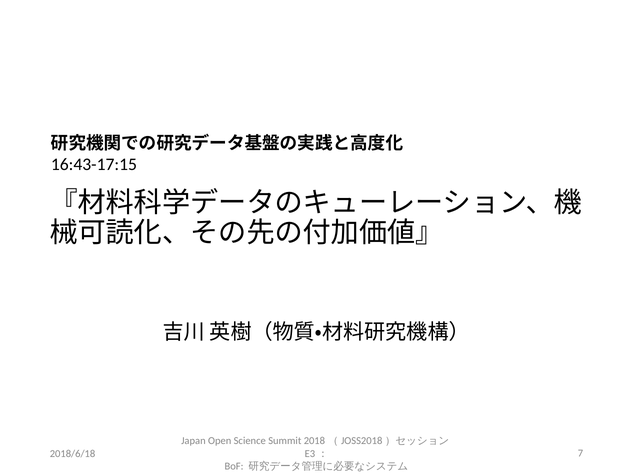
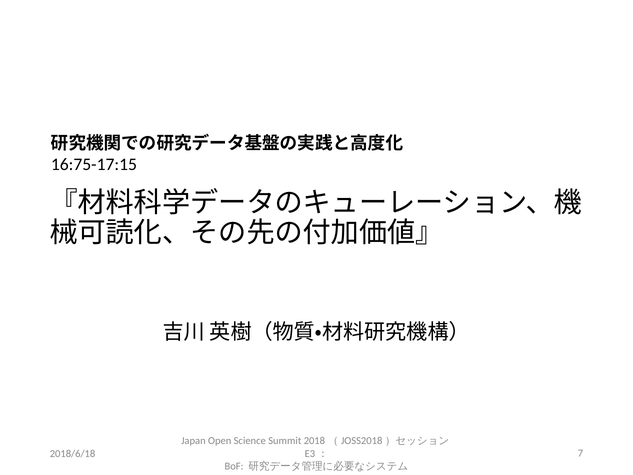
16:43-17:15: 16:43-17:15 -> 16:75-17:15 (94, 164)
